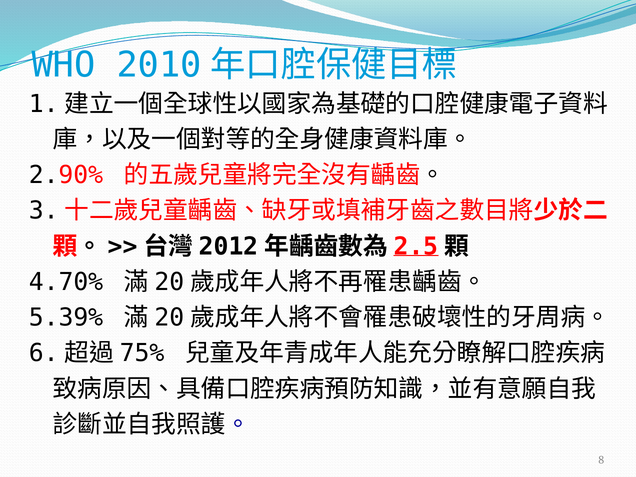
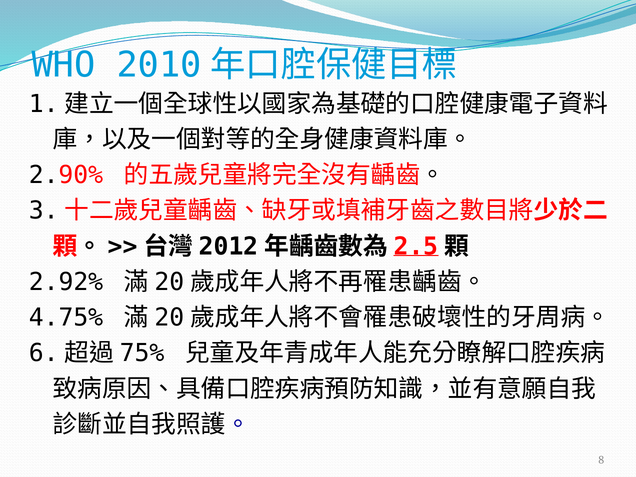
4.70%: 4.70% -> 2.92% (66, 282)
5.39%: 5.39% -> 4.75% (66, 318)
